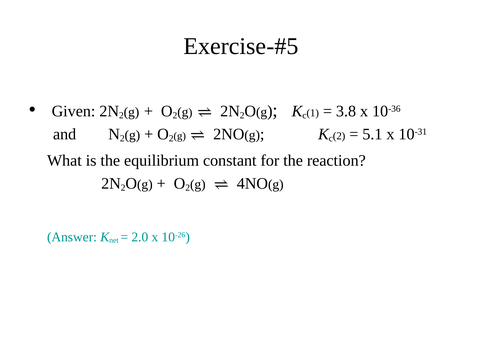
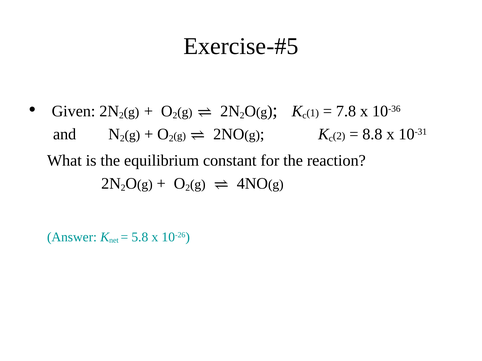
3.8: 3.8 -> 7.8 (346, 111)
5.1: 5.1 -> 8.8 (372, 135)
2.0: 2.0 -> 5.8 (140, 237)
